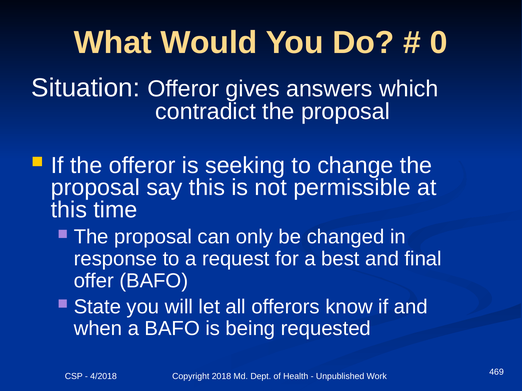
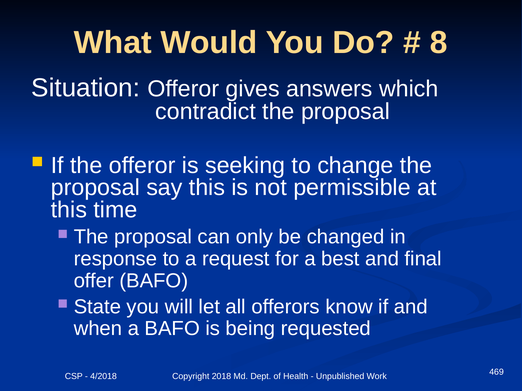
0: 0 -> 8 (439, 43)
